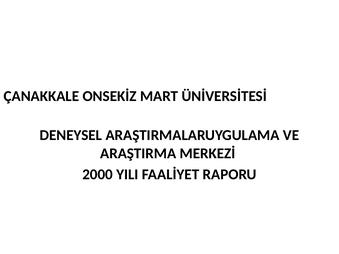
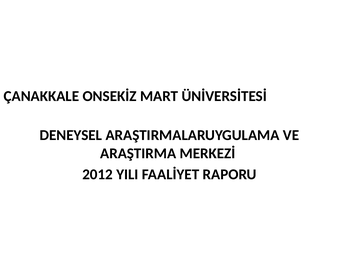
2000: 2000 -> 2012 (98, 175)
